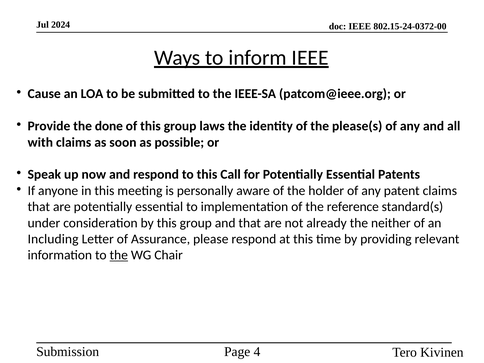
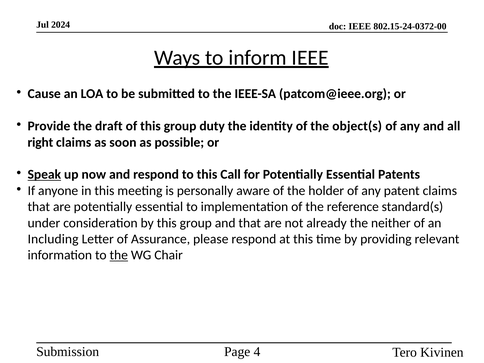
done: done -> draft (109, 126)
laws: laws -> duty (212, 126)
please(s: please(s -> object(s (357, 126)
with: with -> right (40, 142)
Speak underline: none -> present (44, 175)
